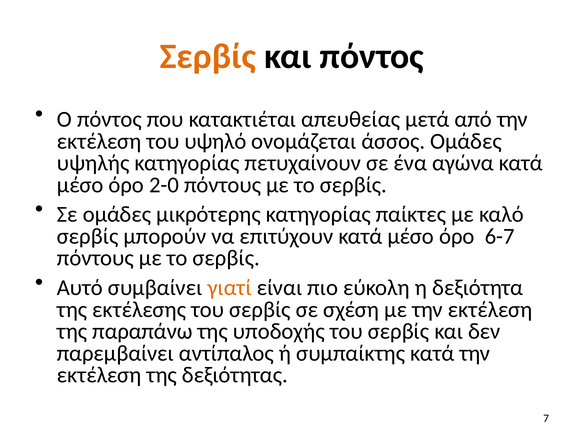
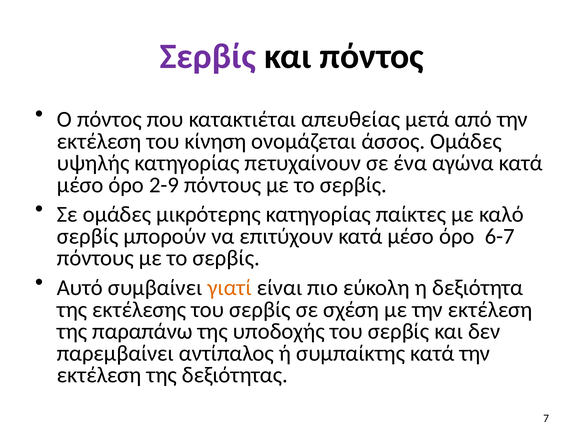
Σερβίς colour: orange -> purple (208, 57)
υψηλό: υψηλό -> κίνηση (215, 141)
2-0: 2-0 -> 2-9 (164, 185)
